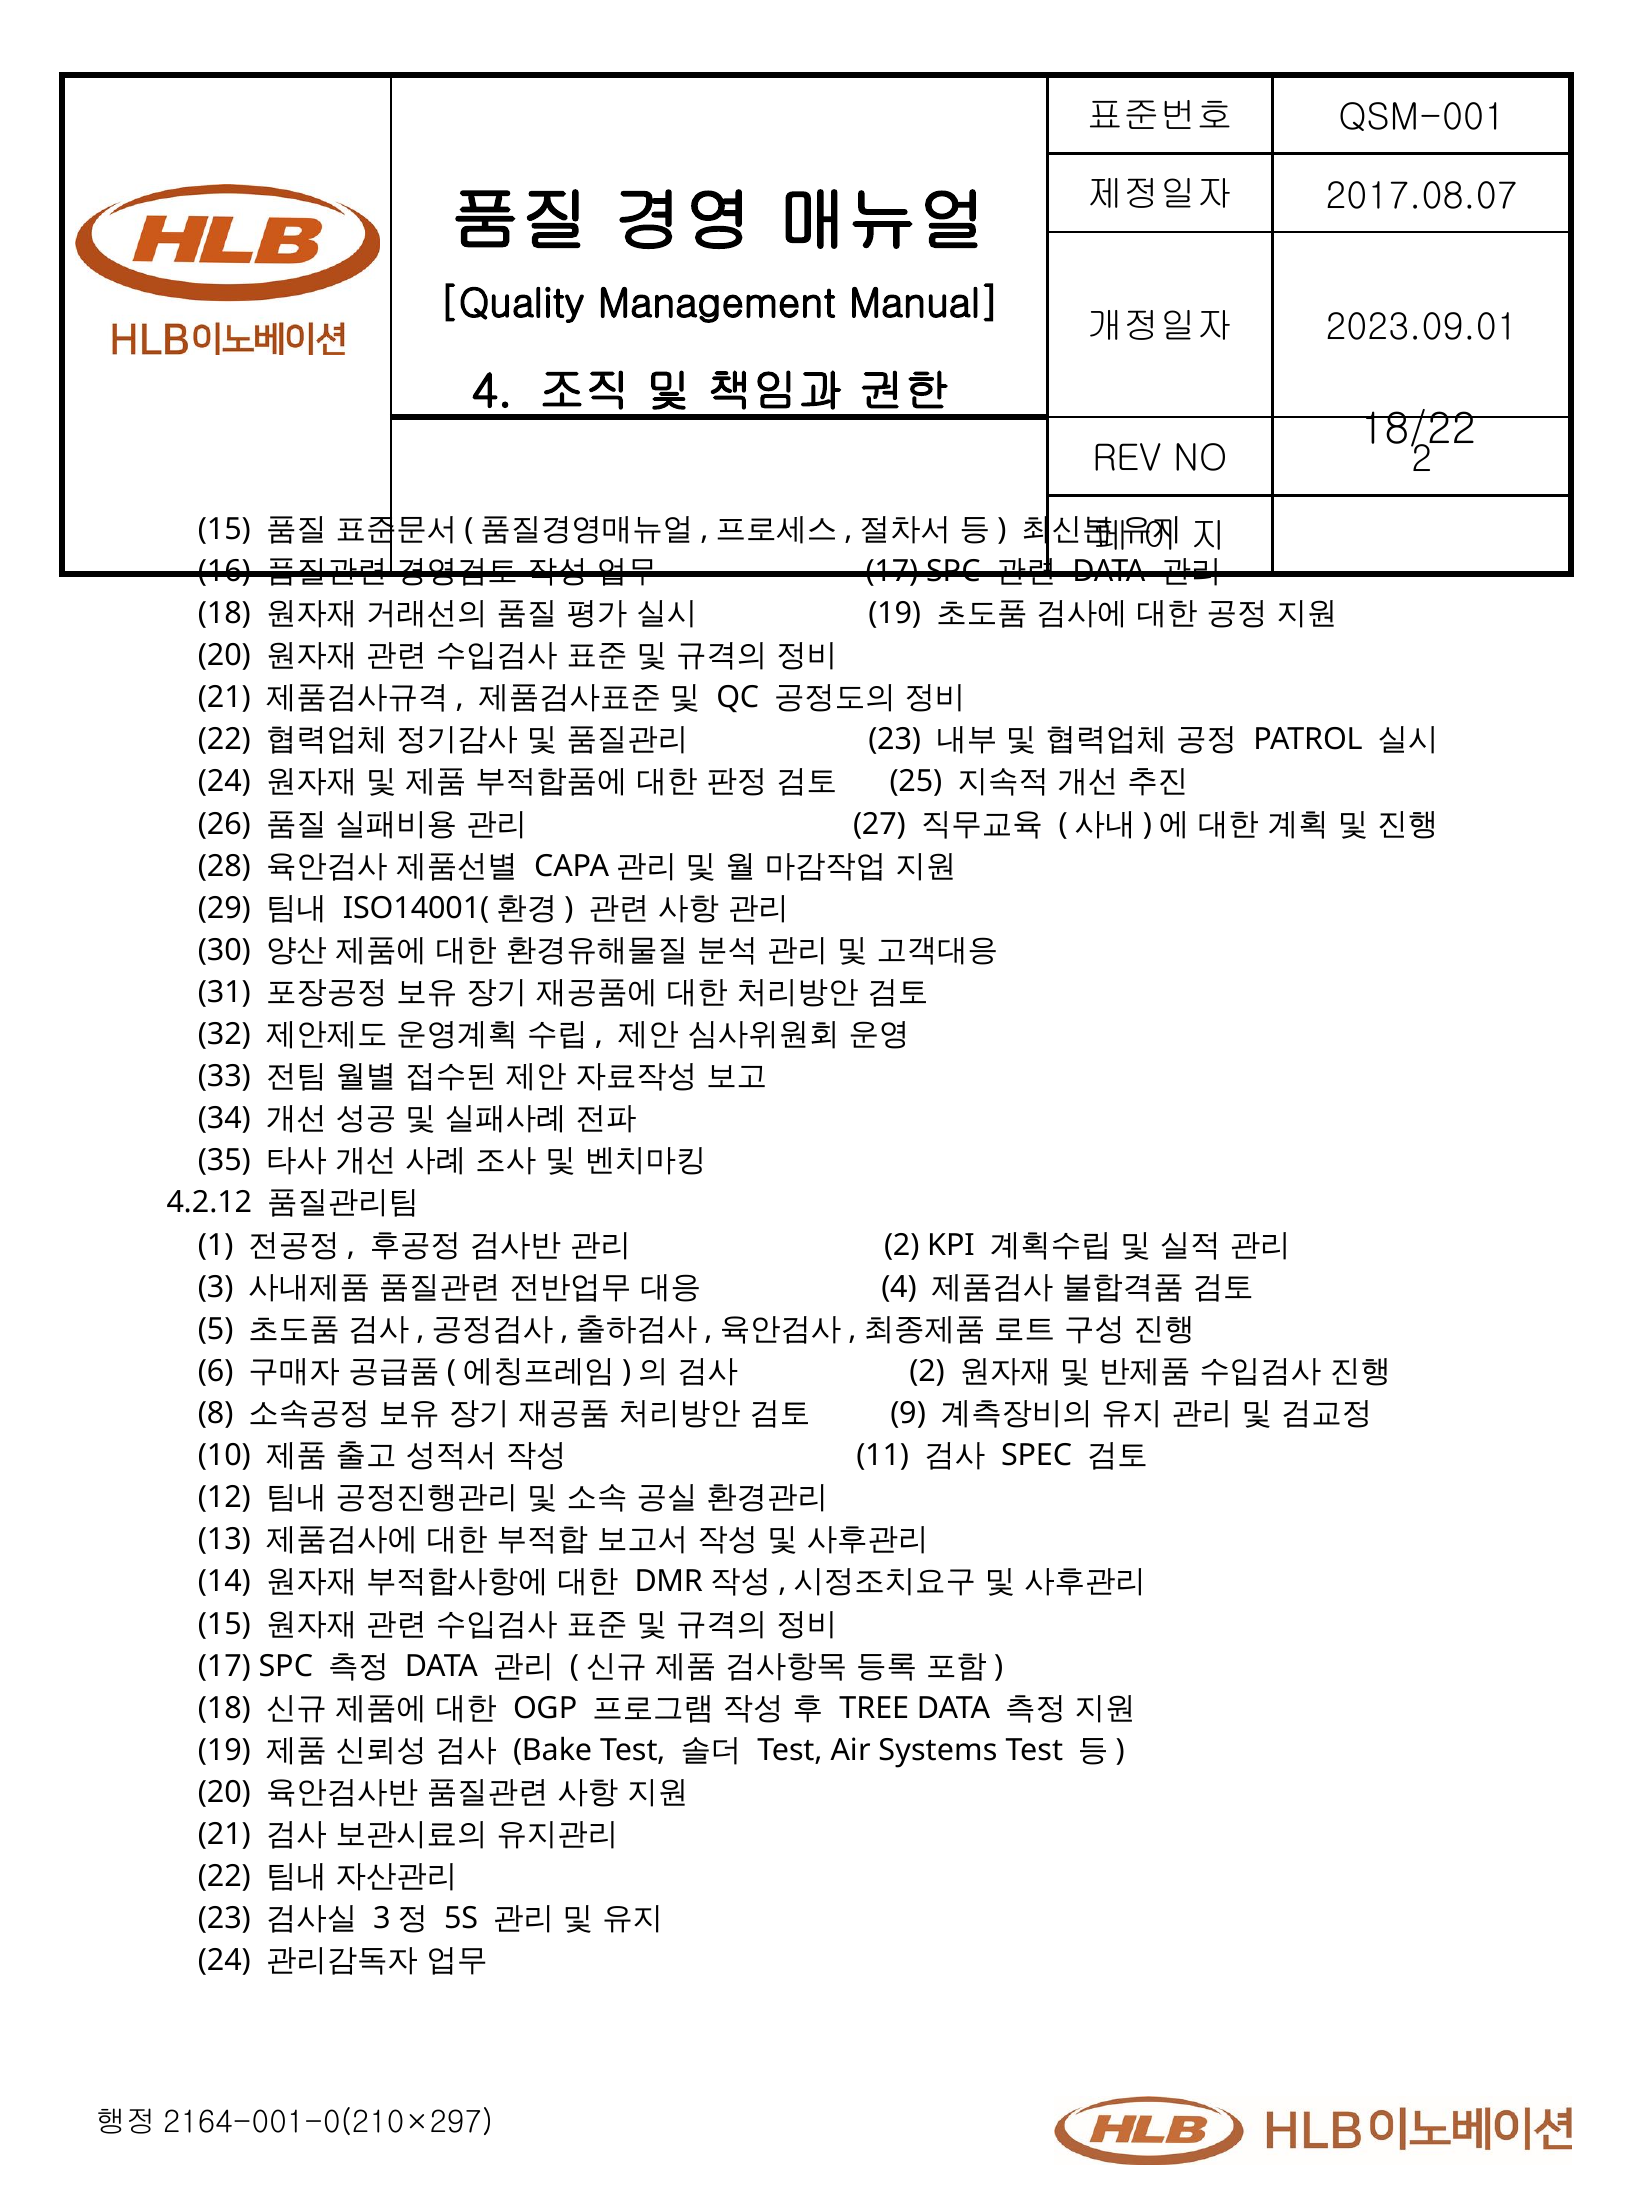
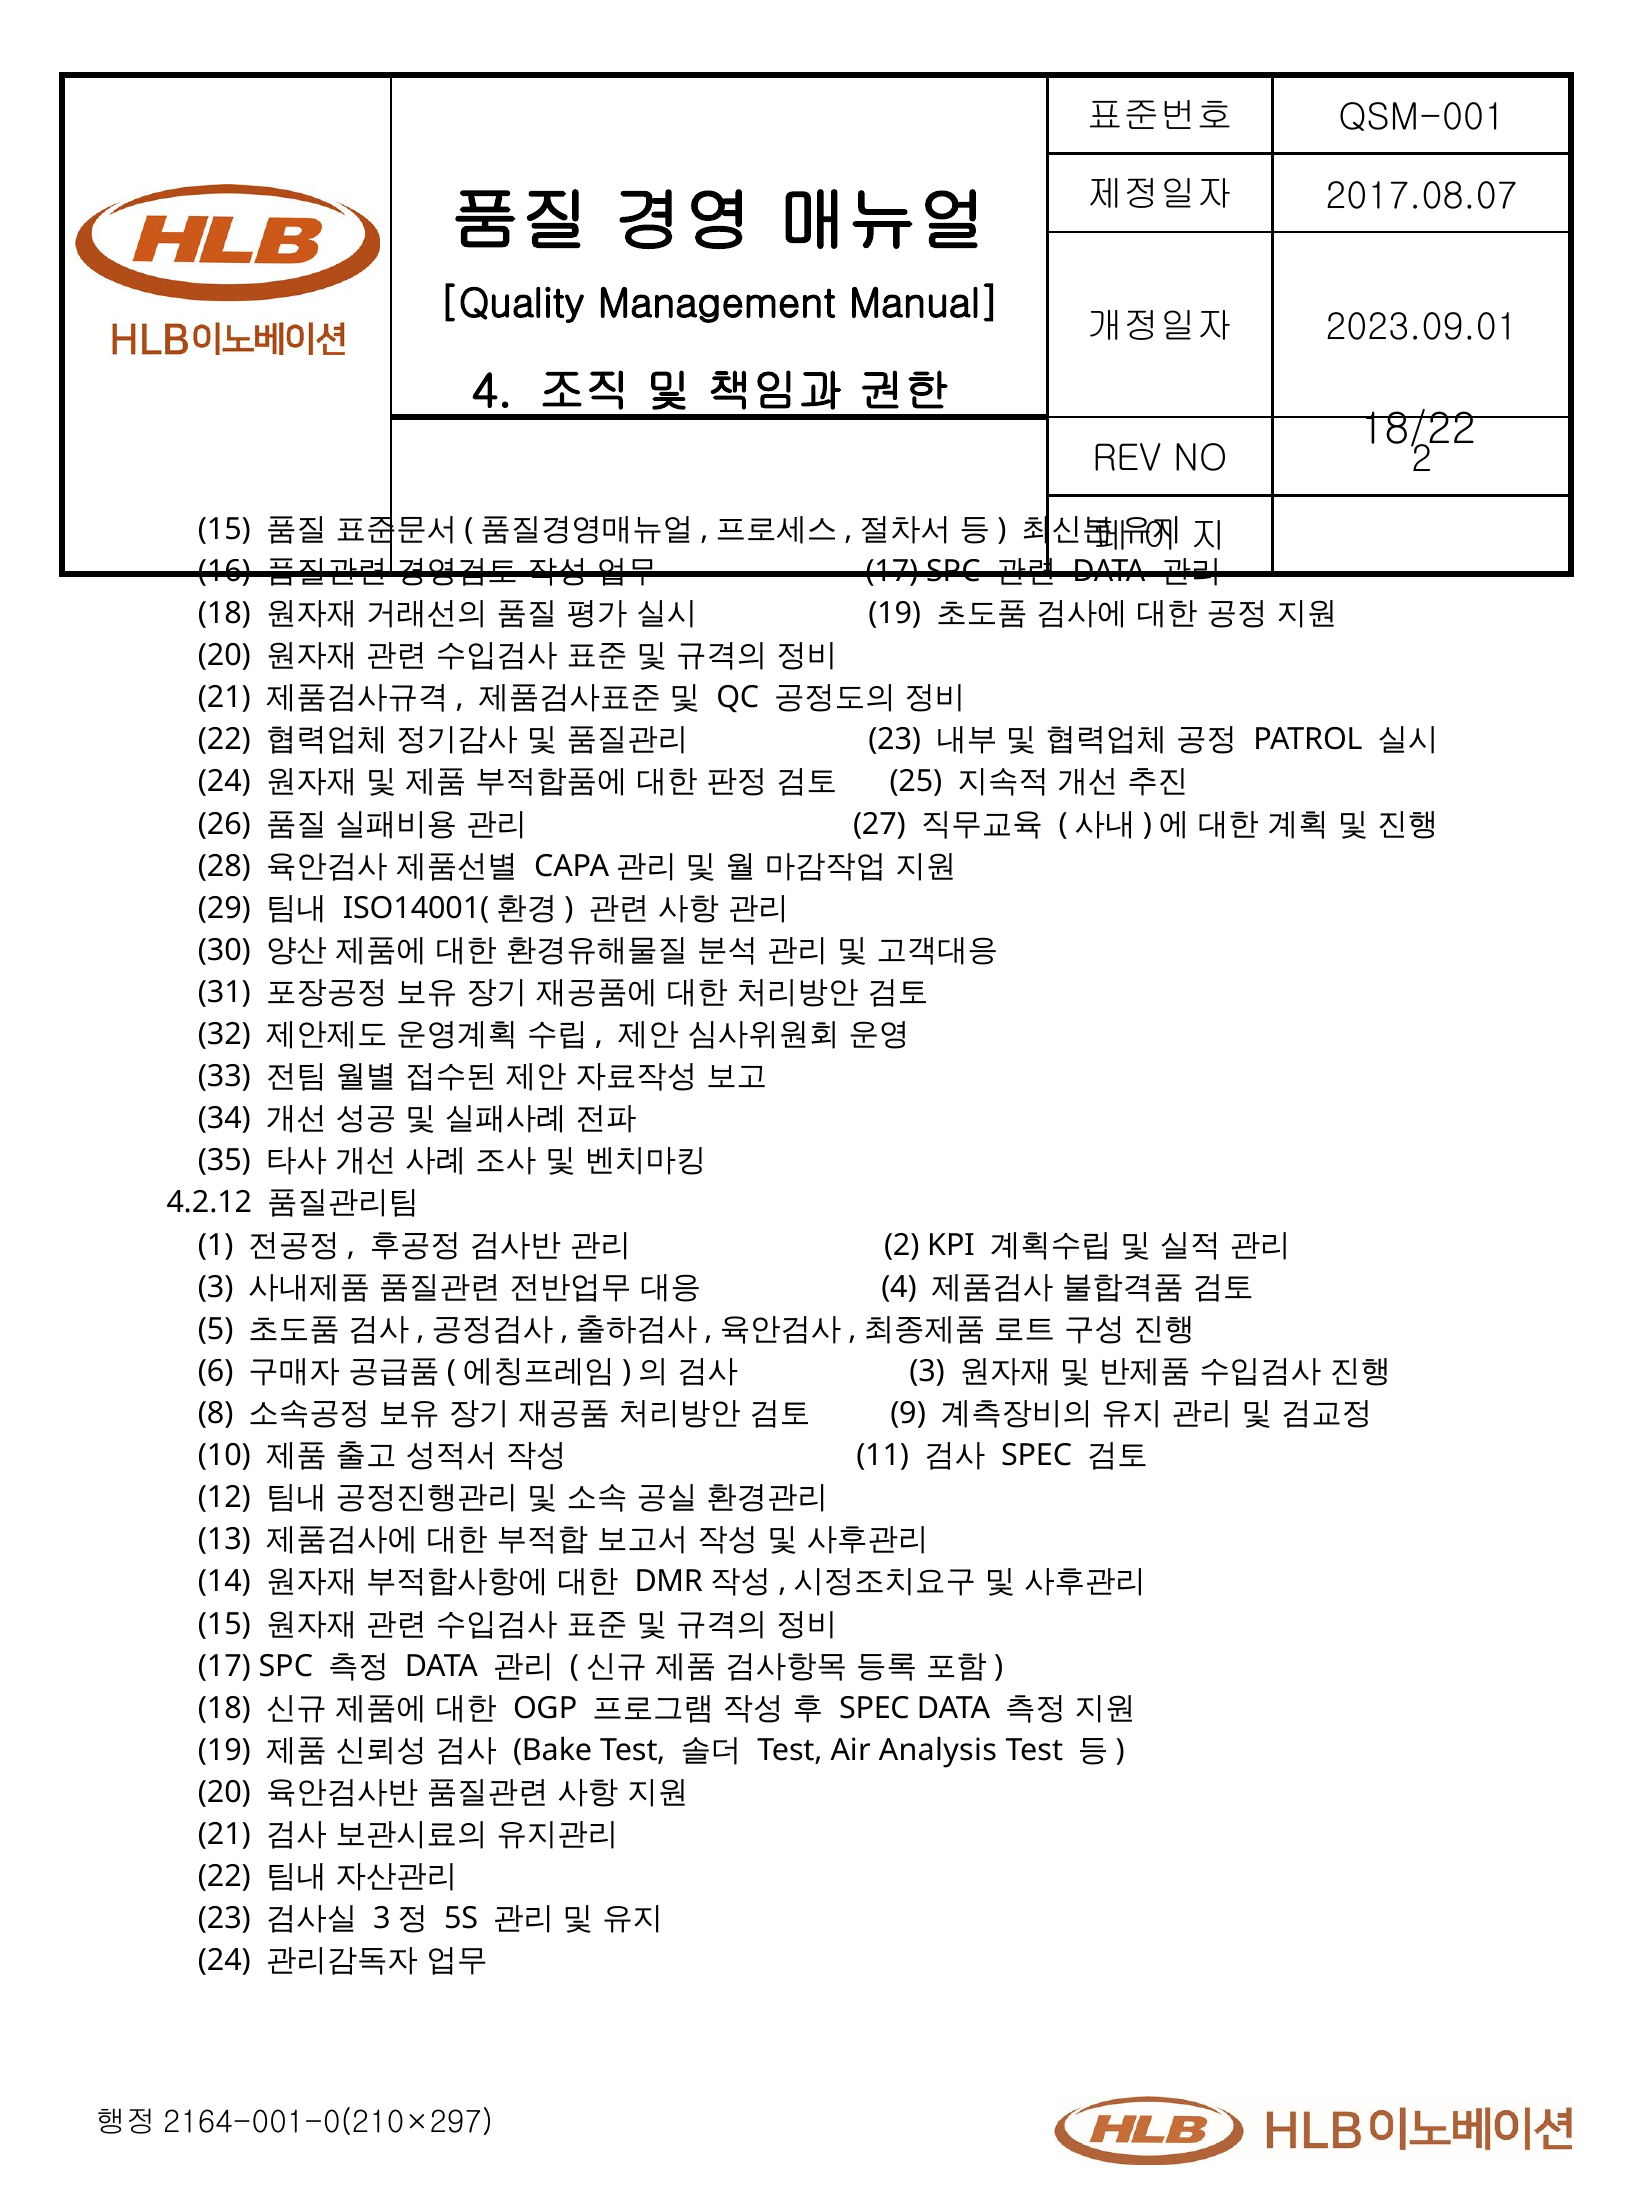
2: 2 -> 3 (927, 1371)
TREE: TREE -> SPEC (874, 1708)
Systems: Systems -> Analysis (938, 1750)
